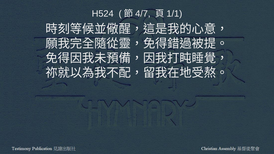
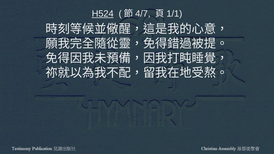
H524 underline: none -> present (103, 14)
